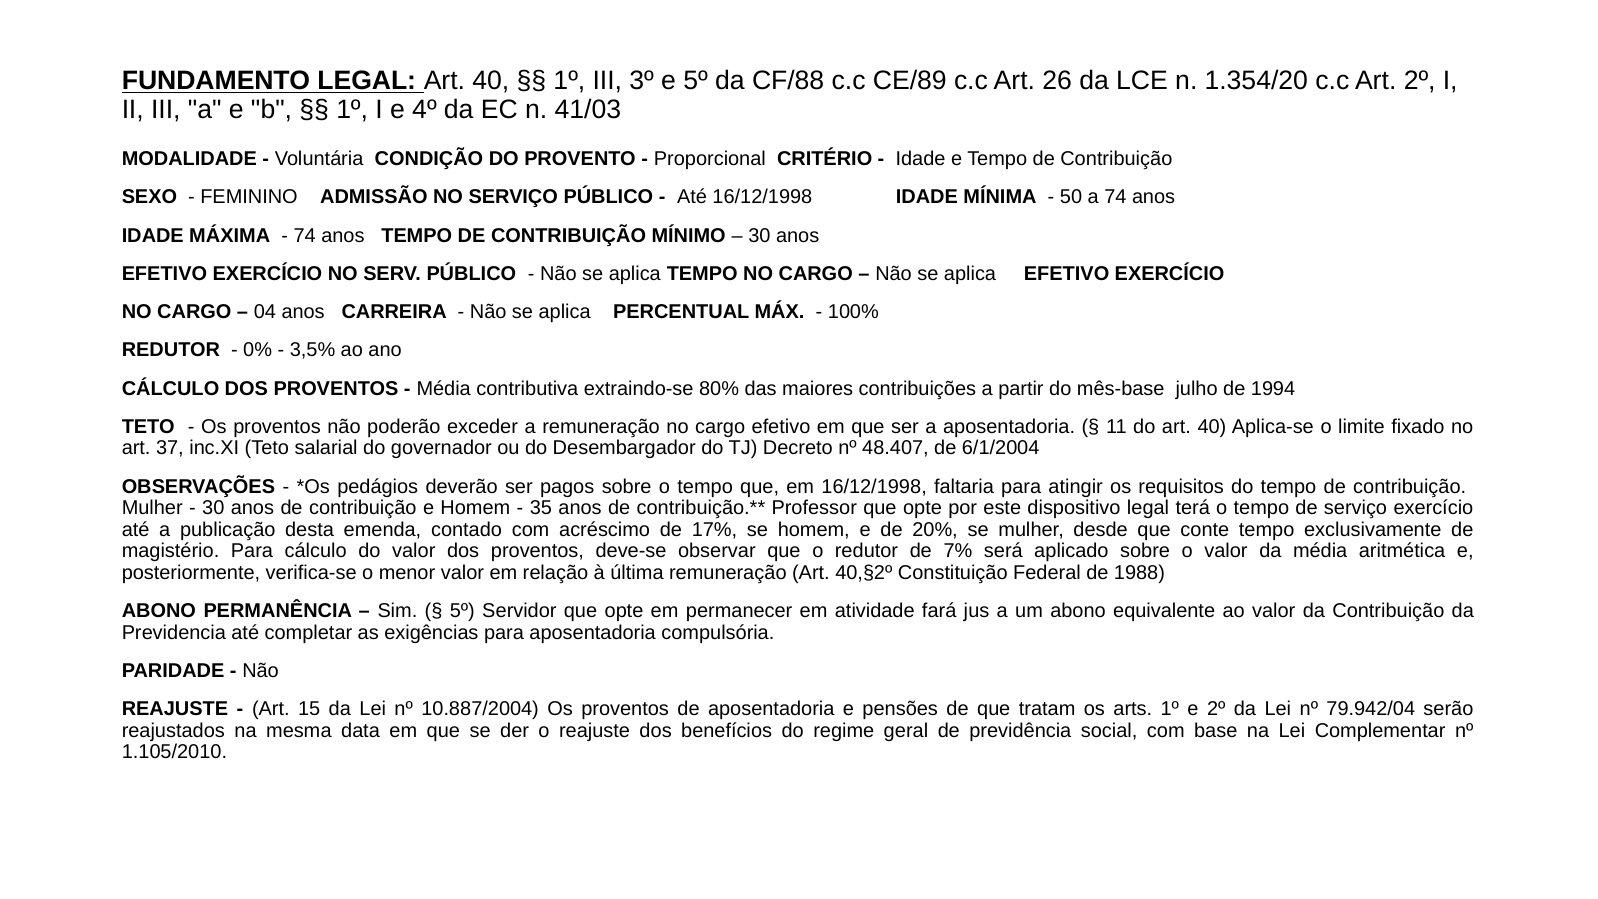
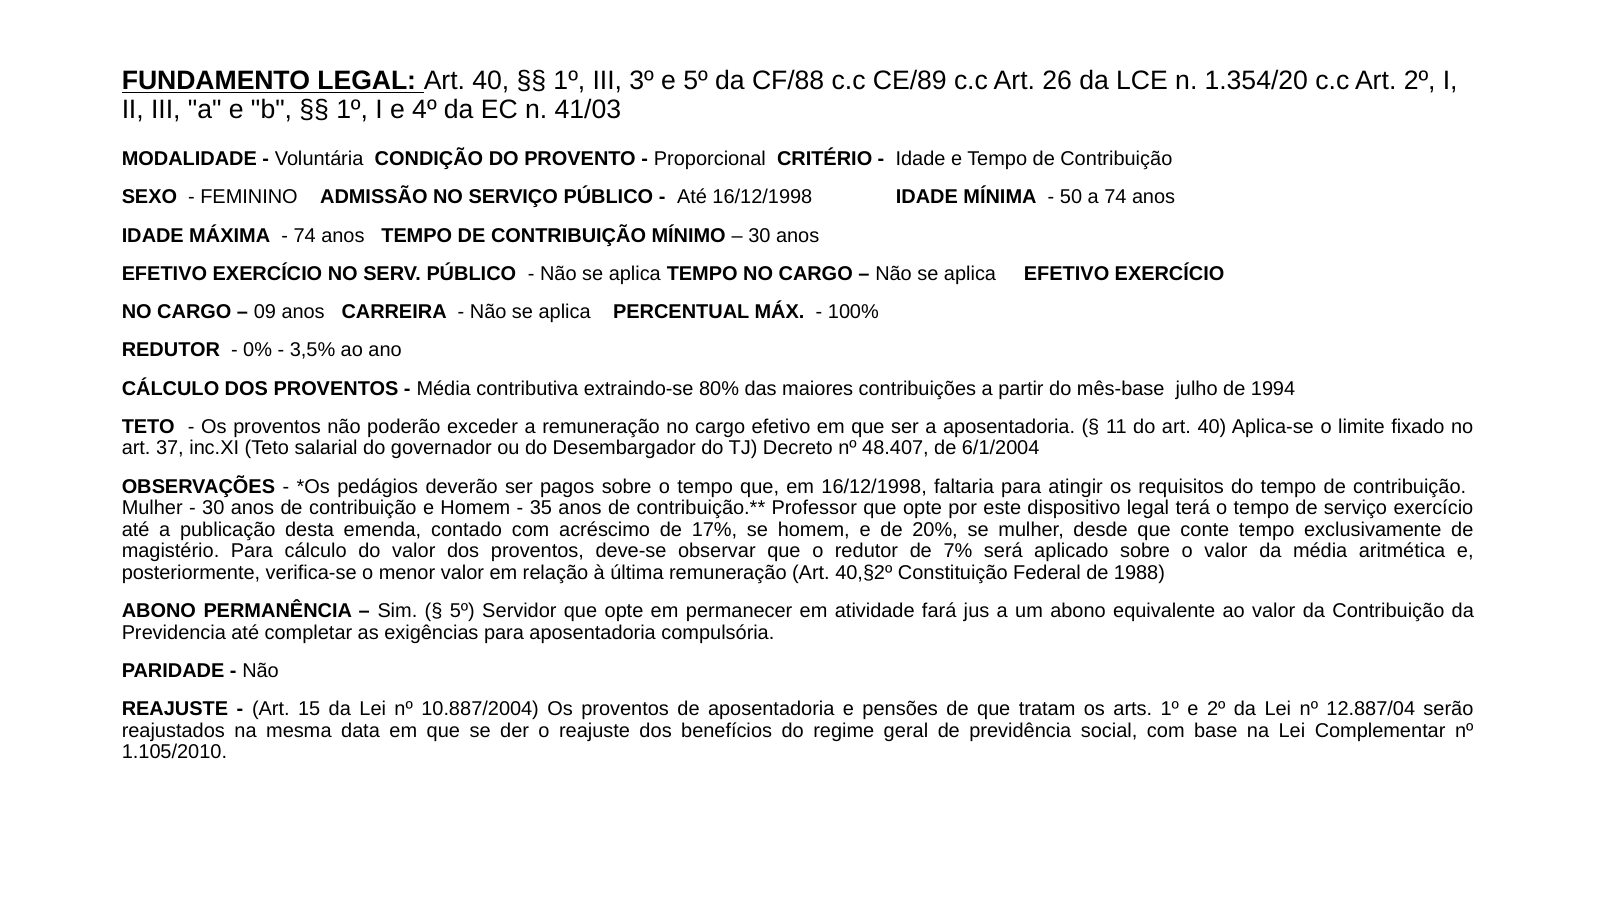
04: 04 -> 09 (265, 312)
79.942/04: 79.942/04 -> 12.887/04 (1371, 709)
